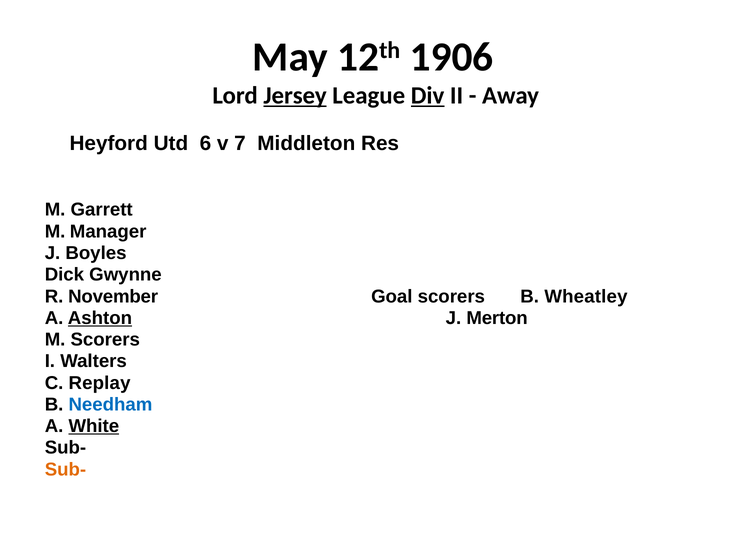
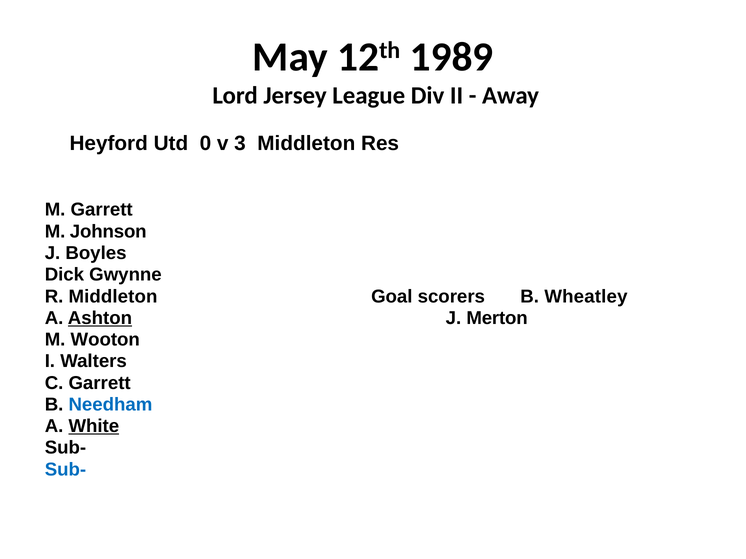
1906: 1906 -> 1989 (452, 57)
Jersey underline: present -> none (295, 96)
Div underline: present -> none (428, 96)
6: 6 -> 0 (205, 143)
7: 7 -> 3 (240, 143)
Manager: Manager -> Johnson (108, 232)
R November: November -> Middleton (113, 297)
M Scorers: Scorers -> Wooton (105, 340)
C Replay: Replay -> Garrett (100, 383)
Sub- colour: orange -> blue (65, 470)
